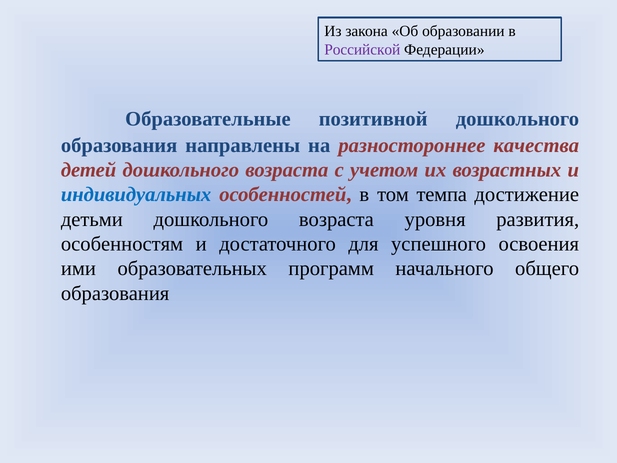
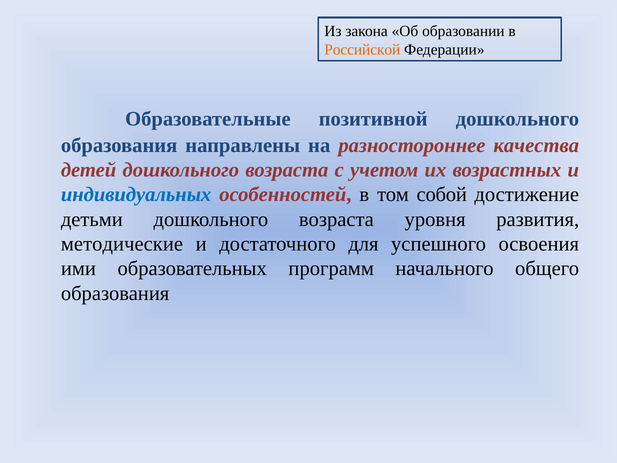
Российской colour: purple -> orange (362, 49)
темпа: темпа -> собой (442, 194)
особенностям: особенностям -> методические (122, 244)
